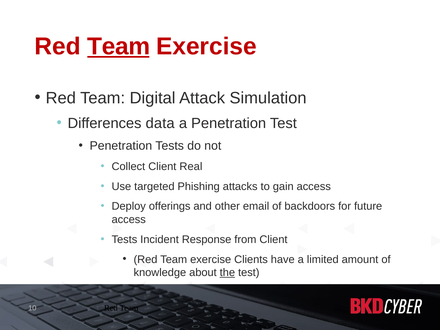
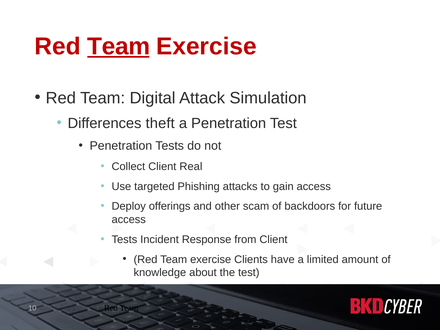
data: data -> theft (160, 123)
email: email -> scam (256, 206)
the underline: present -> none (227, 273)
